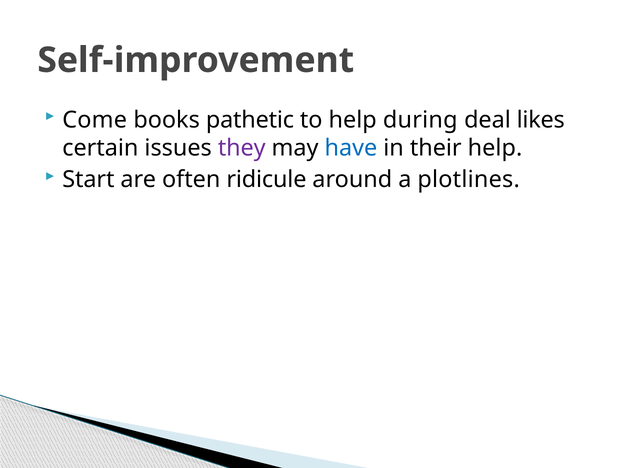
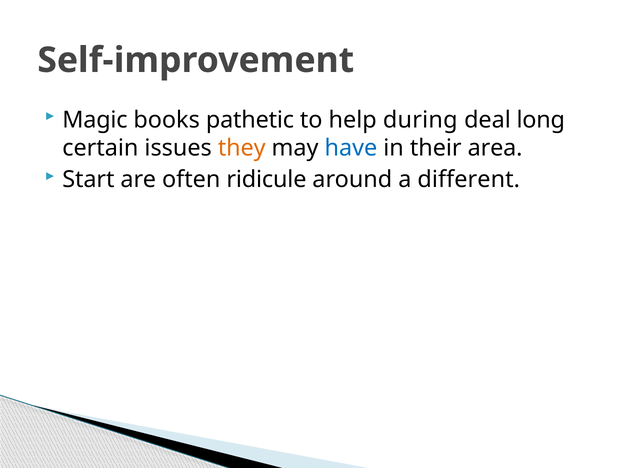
Come: Come -> Magic (95, 120)
likes: likes -> long (541, 120)
they colour: purple -> orange (242, 148)
their help: help -> area (495, 148)
plotlines: plotlines -> different (469, 180)
